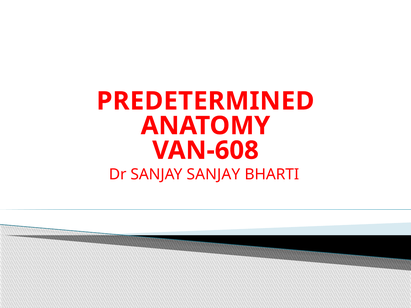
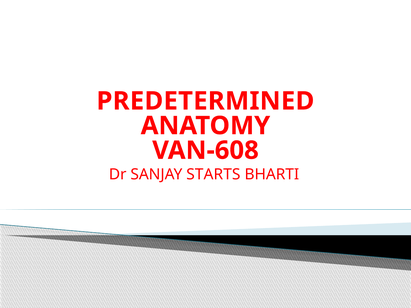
SANJAY SANJAY: SANJAY -> STARTS (213, 175)
